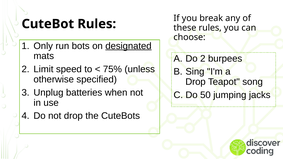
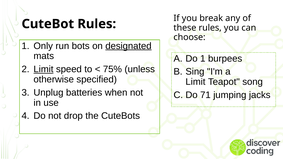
Do 2: 2 -> 1 (203, 59)
Limit underline: none -> present (43, 69)
Drop: Drop -> Limit (195, 82)
50: 50 -> 71 (205, 95)
